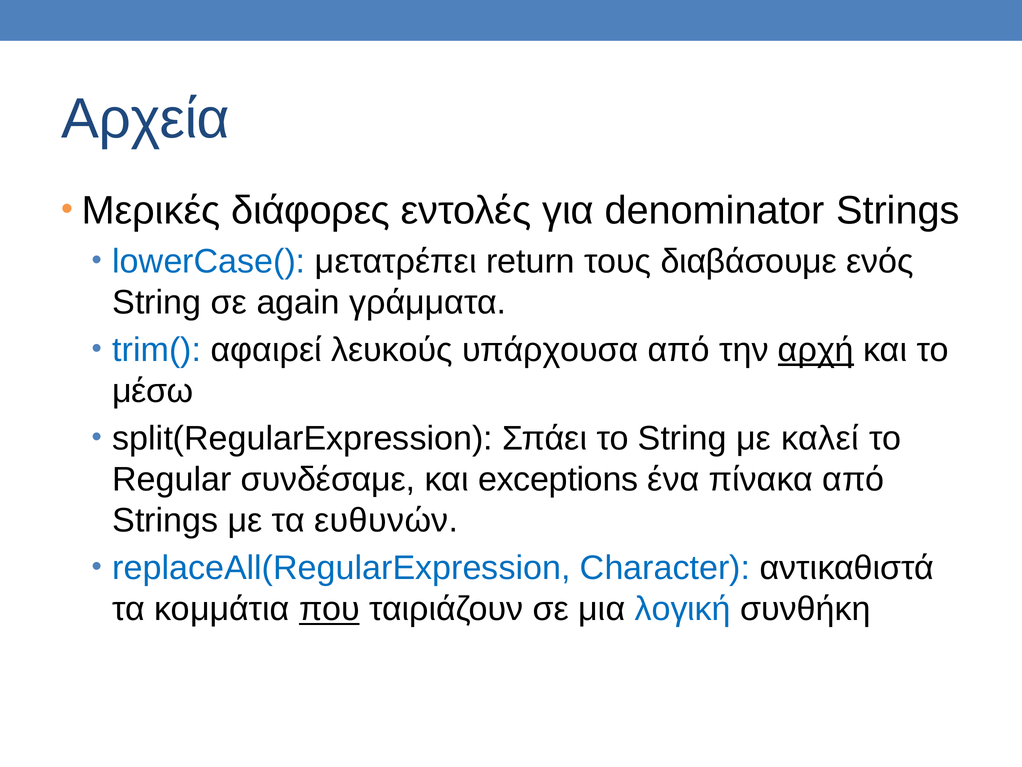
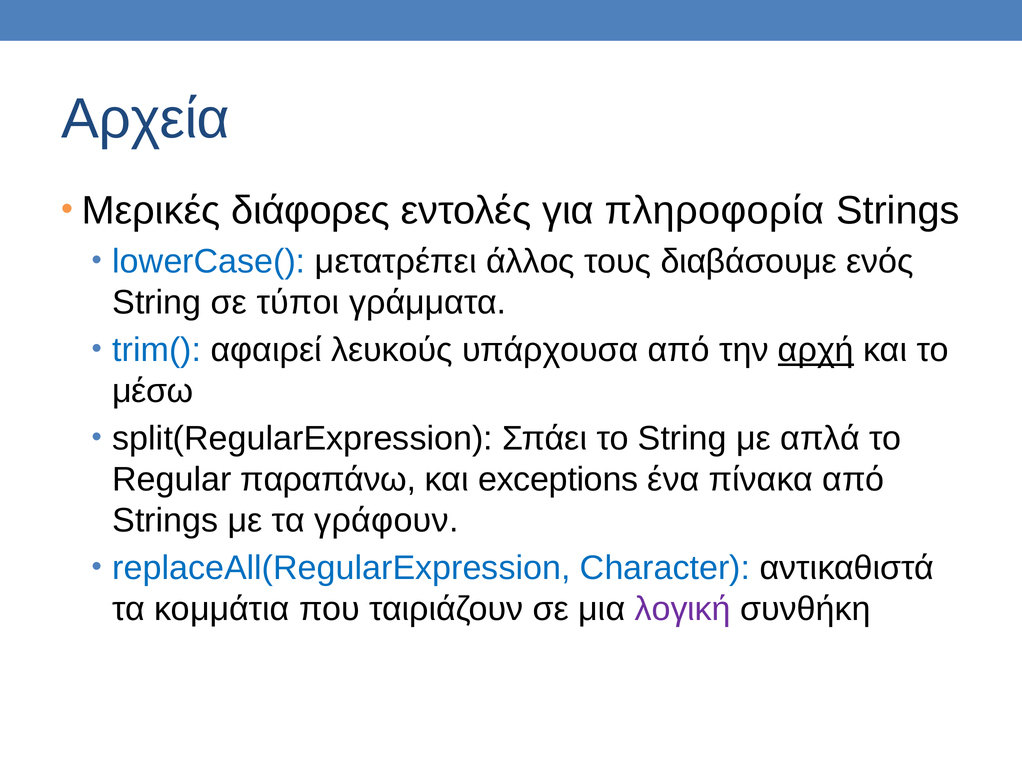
denominator: denominator -> πληροφορία (715, 211)
return: return -> άλλος (530, 261)
again: again -> τύποι (298, 302)
καλεί: καλεί -> απλά (820, 438)
συνδέσαμε: συνδέσαμε -> παραπάνω (328, 479)
ευθυνών: ευθυνών -> γράφουν (386, 520)
που underline: present -> none (329, 609)
λογική colour: blue -> purple (683, 609)
